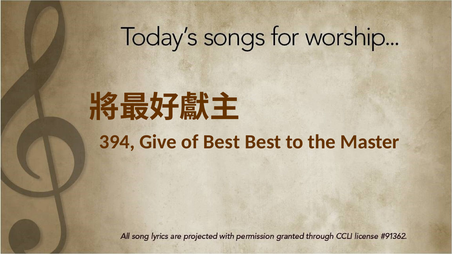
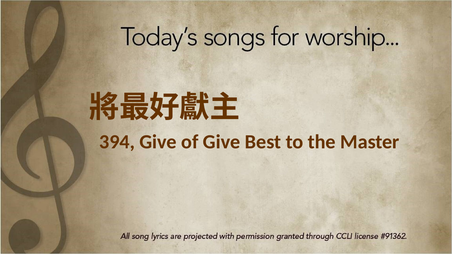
of Best: Best -> Give (222, 142)
